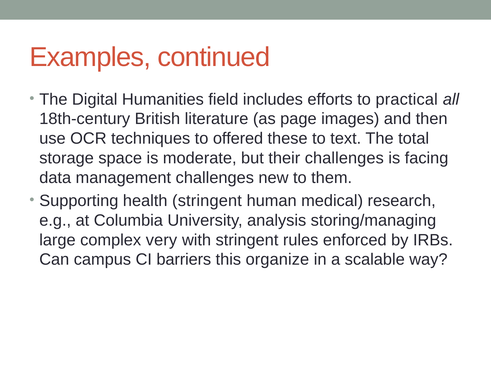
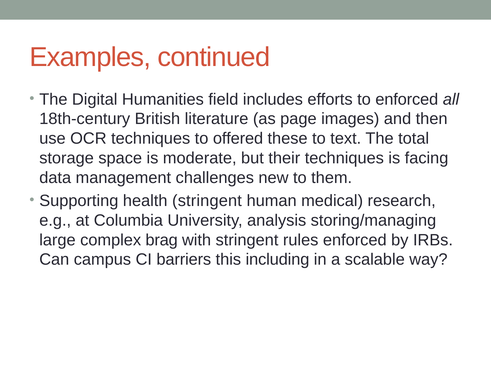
to practical: practical -> enforced (407, 99)
their challenges: challenges -> techniques (344, 158)
very: very -> brag (162, 240)
organize: organize -> including (277, 260)
